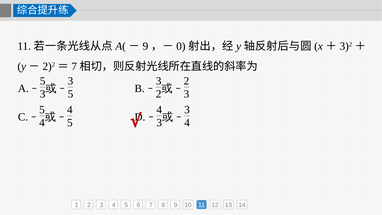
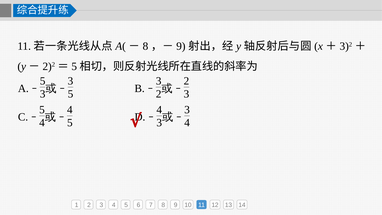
9: 9 -> 8 (145, 46)
0: 0 -> 9 (181, 46)
7: 7 -> 5 (74, 66)
